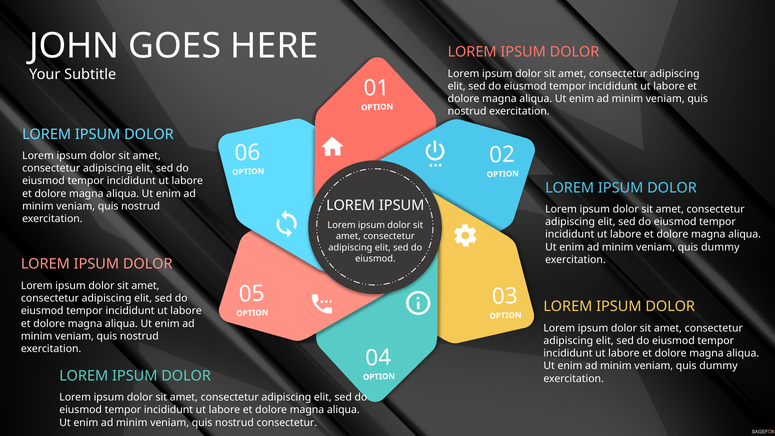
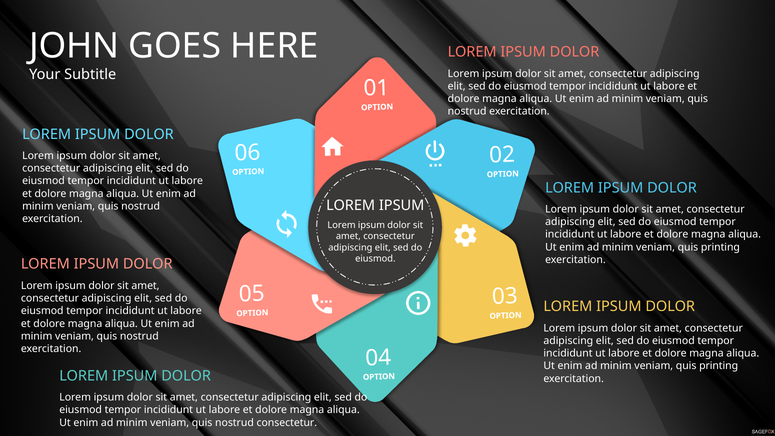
dummy: dummy -> printing (720, 247)
dummy: dummy -> printing (719, 366)
